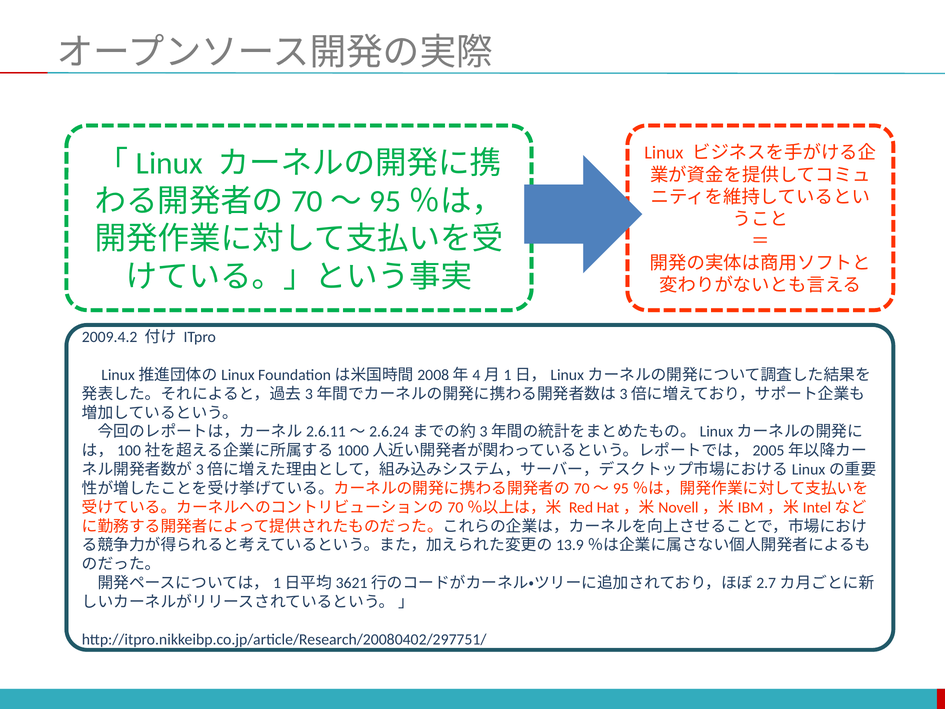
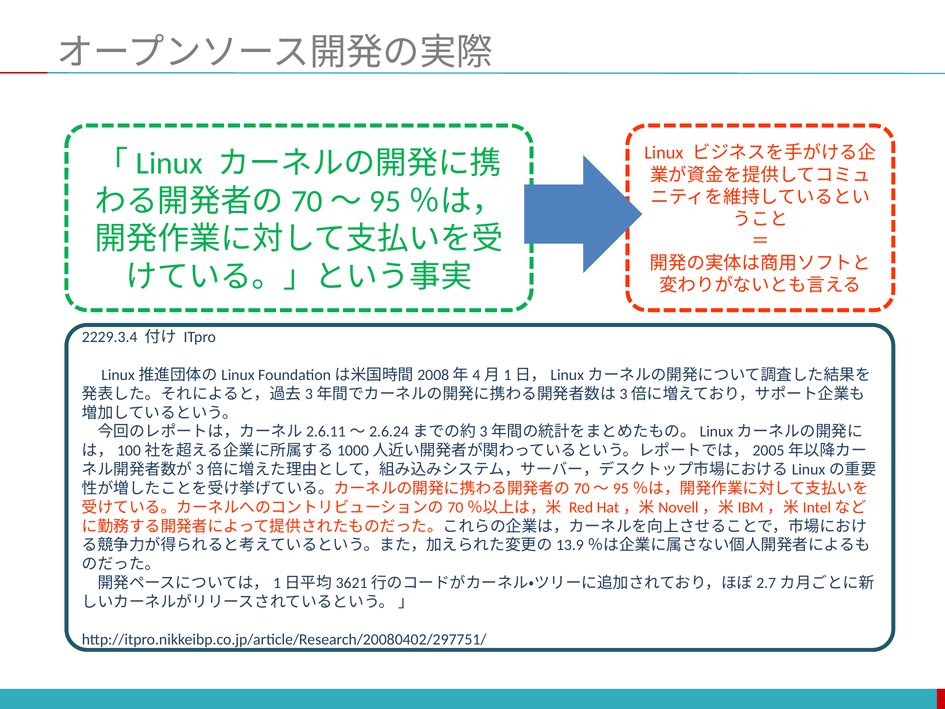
2009.4.2: 2009.4.2 -> 2229.3.4 (110, 337)
